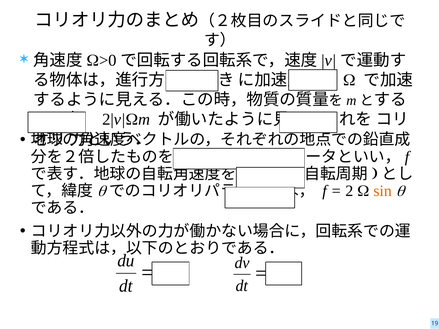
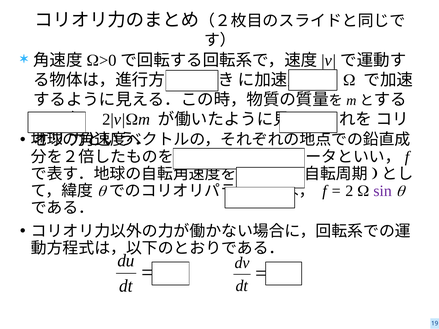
sin colour: orange -> purple (383, 191)
